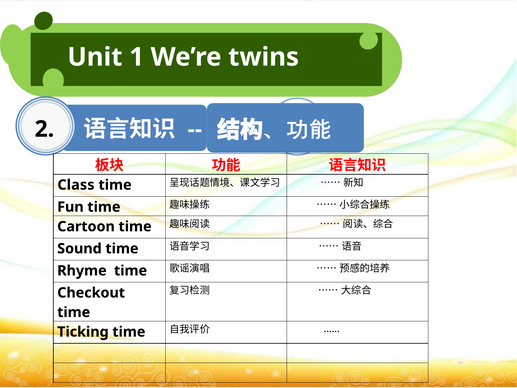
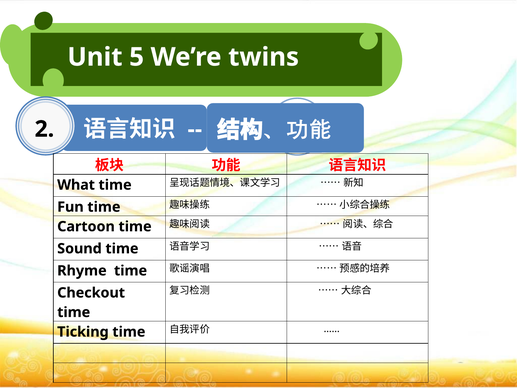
1: 1 -> 5 (137, 57)
Class: Class -> What (76, 185)
